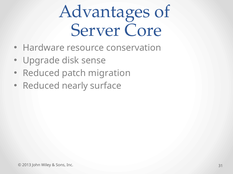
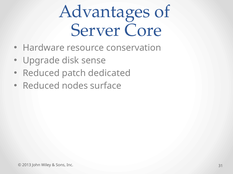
migration: migration -> dedicated (109, 73)
nearly: nearly -> nodes (75, 86)
